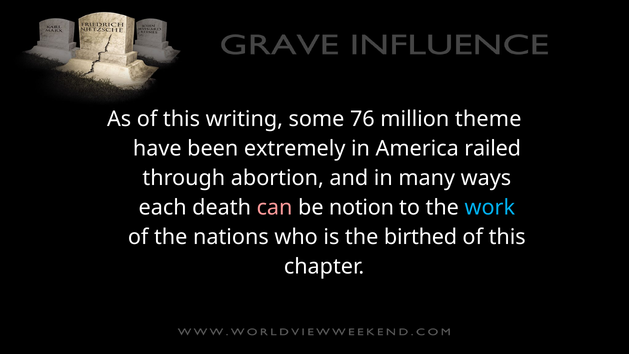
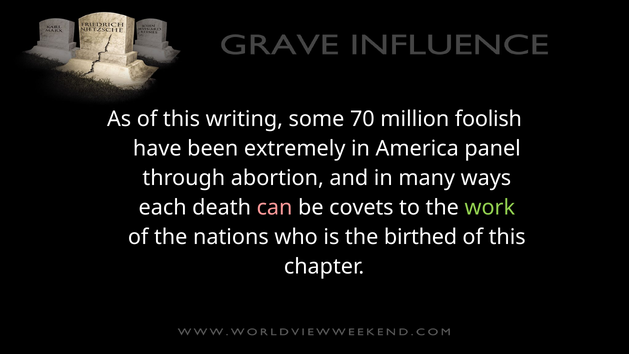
76: 76 -> 70 (362, 119)
theme: theme -> foolish (488, 119)
railed: railed -> panel (493, 149)
notion: notion -> covets (361, 208)
work colour: light blue -> light green (490, 208)
